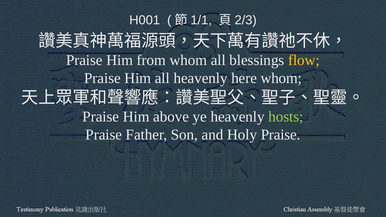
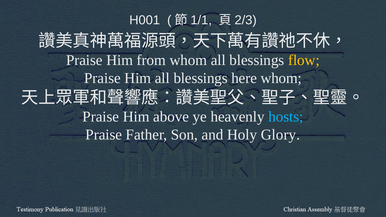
Him all heavenly: heavenly -> blessings (201, 78)
hosts colour: light green -> light blue (286, 117)
Holy Praise: Praise -> Glory (280, 135)
